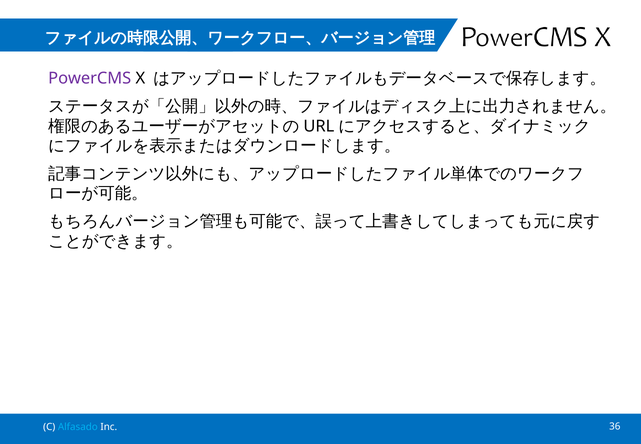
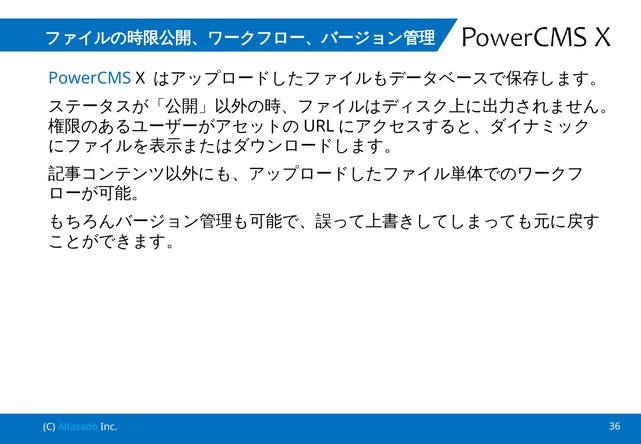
PowerCMS colour: purple -> blue (90, 78)
